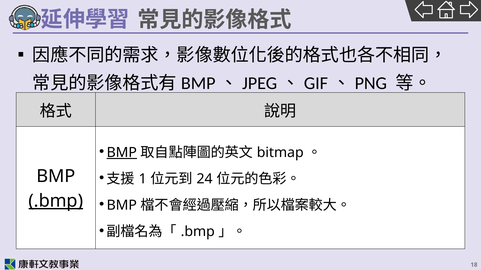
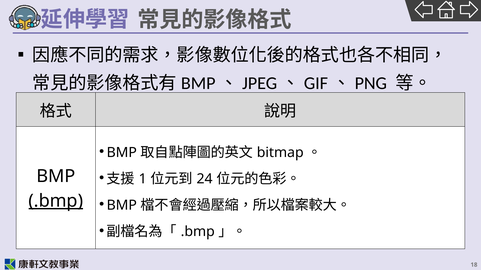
BMP underline: present -> none (122, 153)
